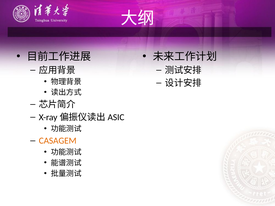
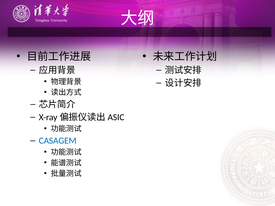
CASAGEM colour: orange -> blue (58, 141)
